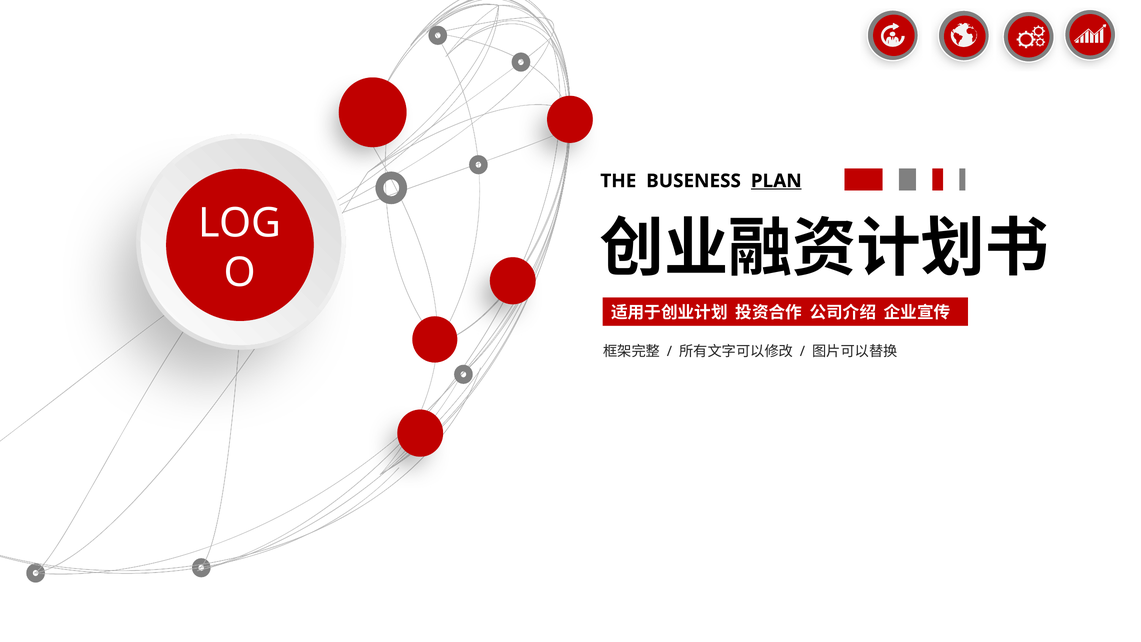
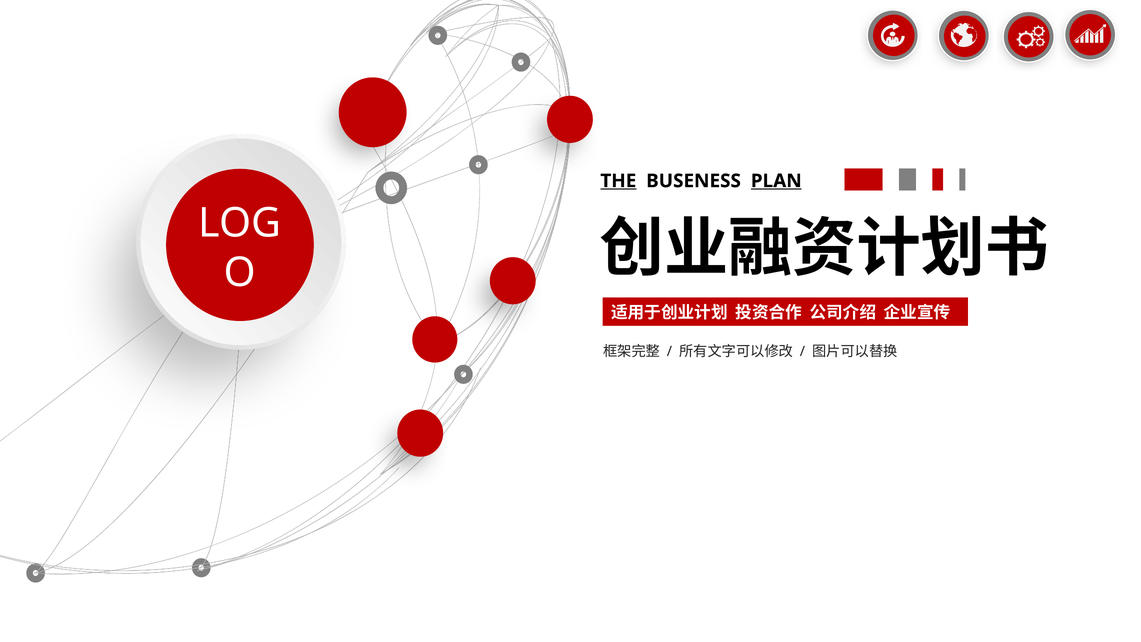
THE underline: none -> present (618, 181)
